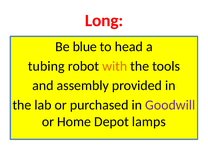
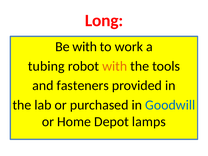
Be blue: blue -> with (85, 47)
head: head -> work (129, 47)
assembly: assembly -> fasteners (83, 86)
Goodwill colour: purple -> blue (170, 105)
